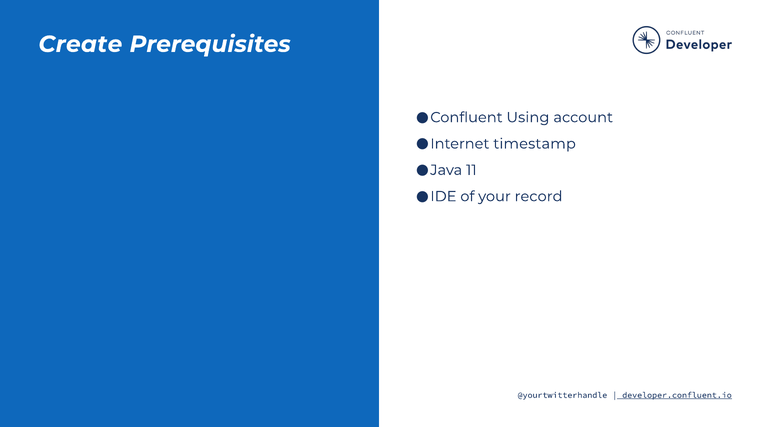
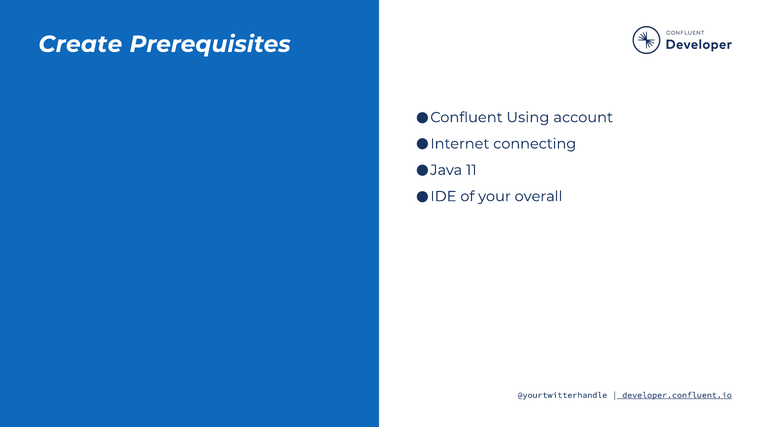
timestamp: timestamp -> connecting (535, 144)
record: record -> overall (539, 196)
